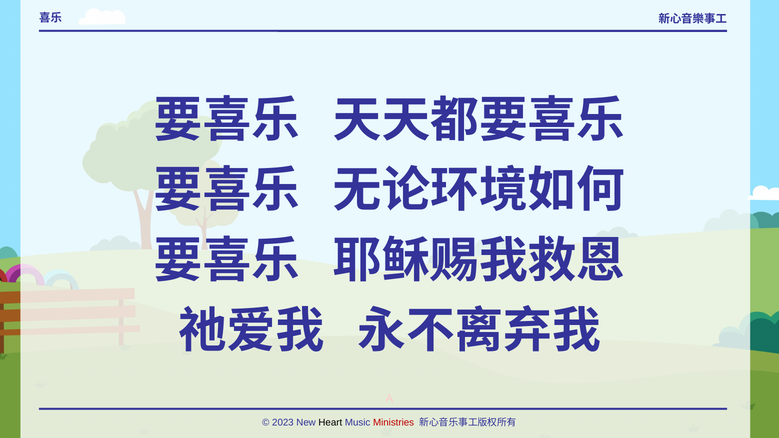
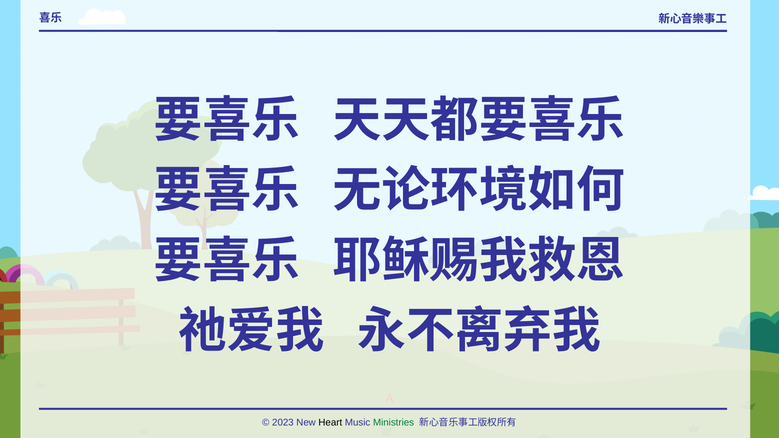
Ministries colour: red -> green (394, 423)
